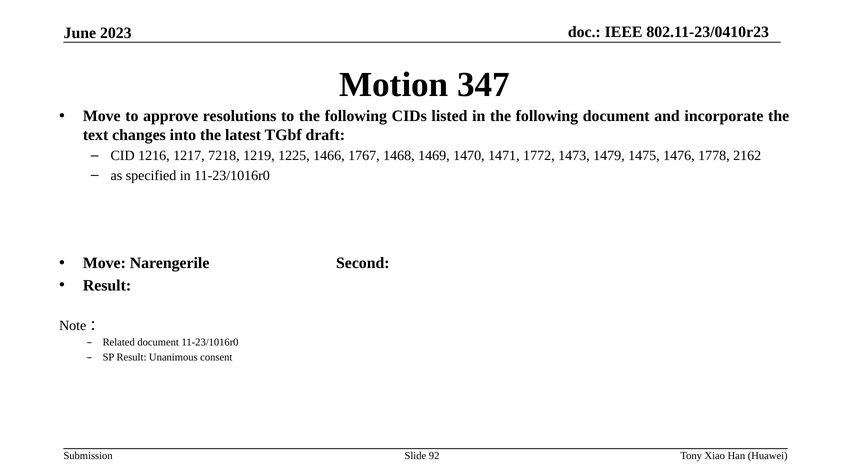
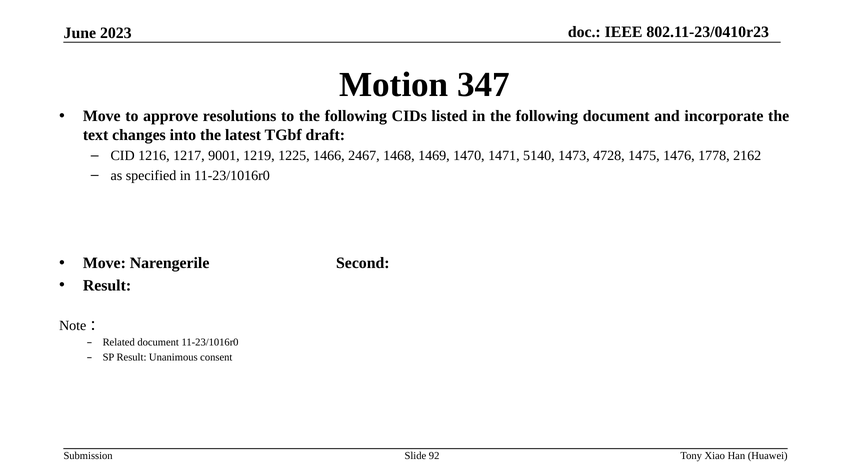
7218: 7218 -> 9001 (224, 156)
1767: 1767 -> 2467 (364, 156)
1772: 1772 -> 5140 (539, 156)
1479: 1479 -> 4728 (609, 156)
